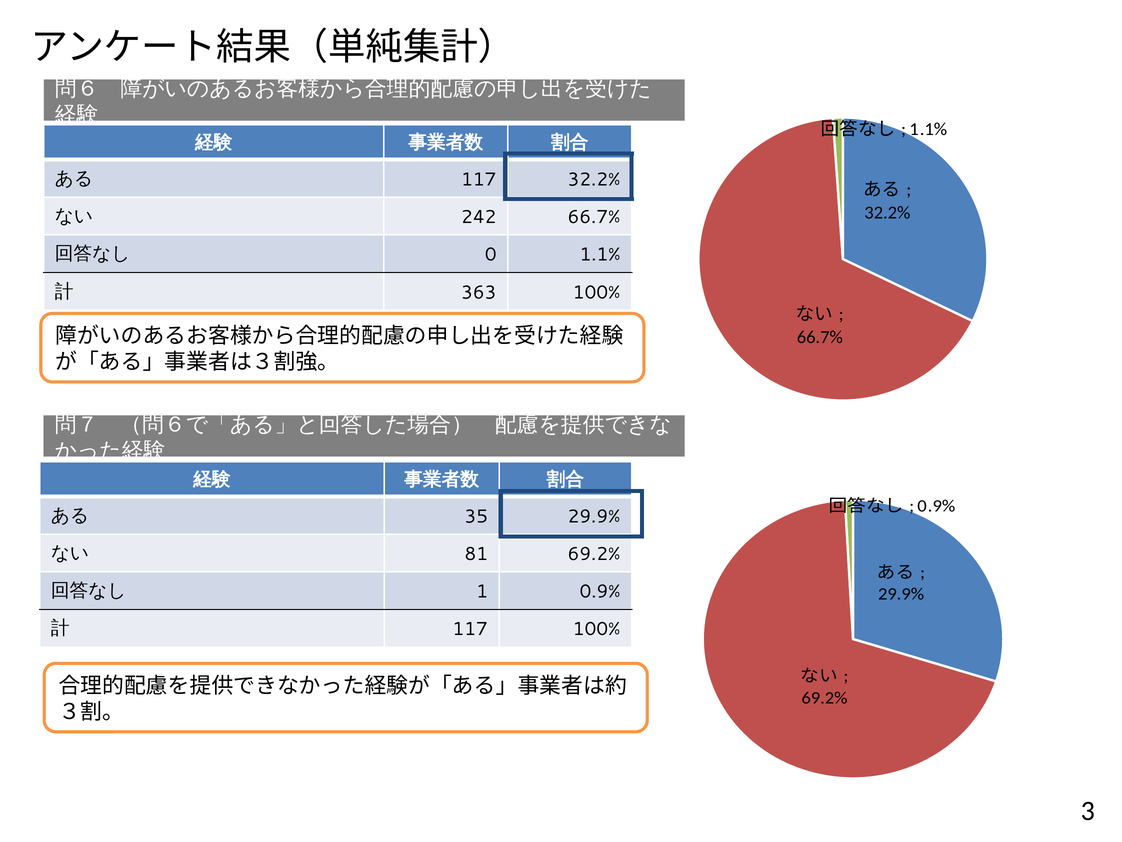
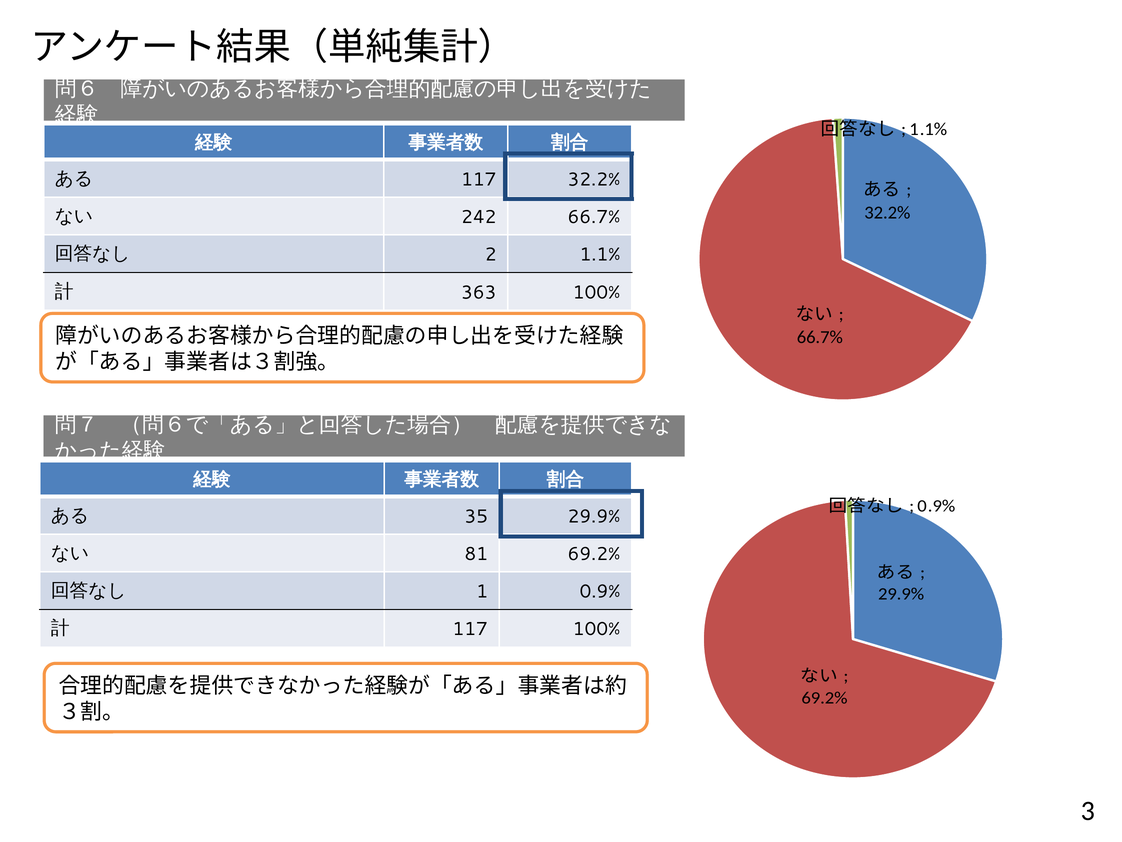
0: 0 -> 2 (491, 255)
